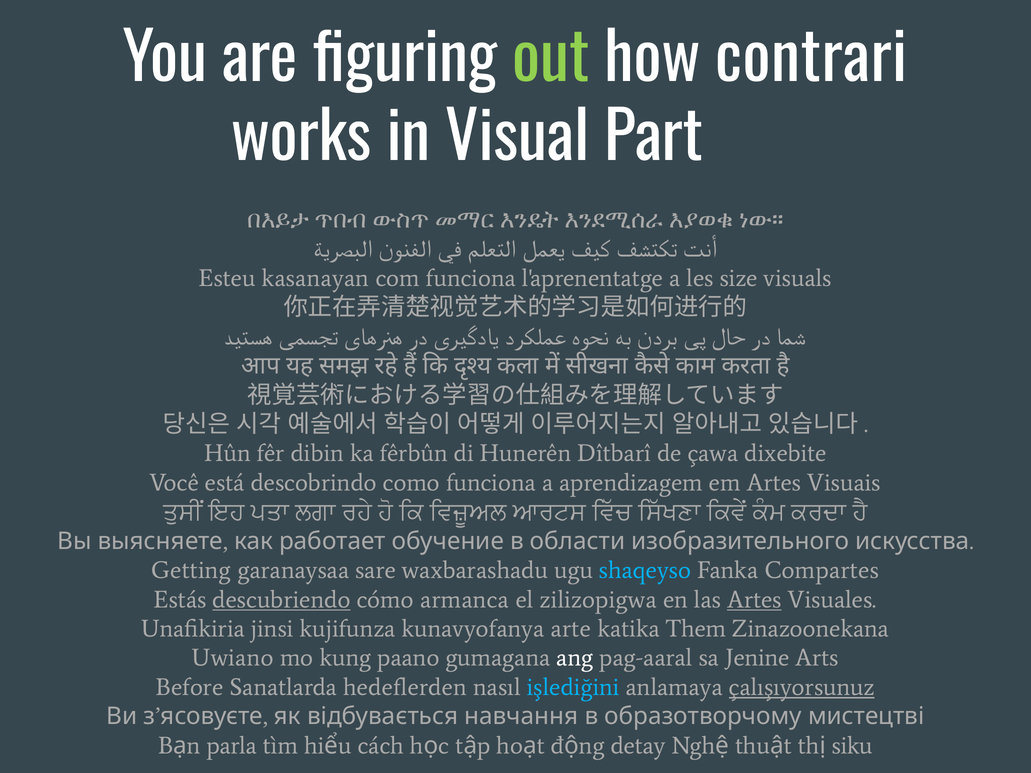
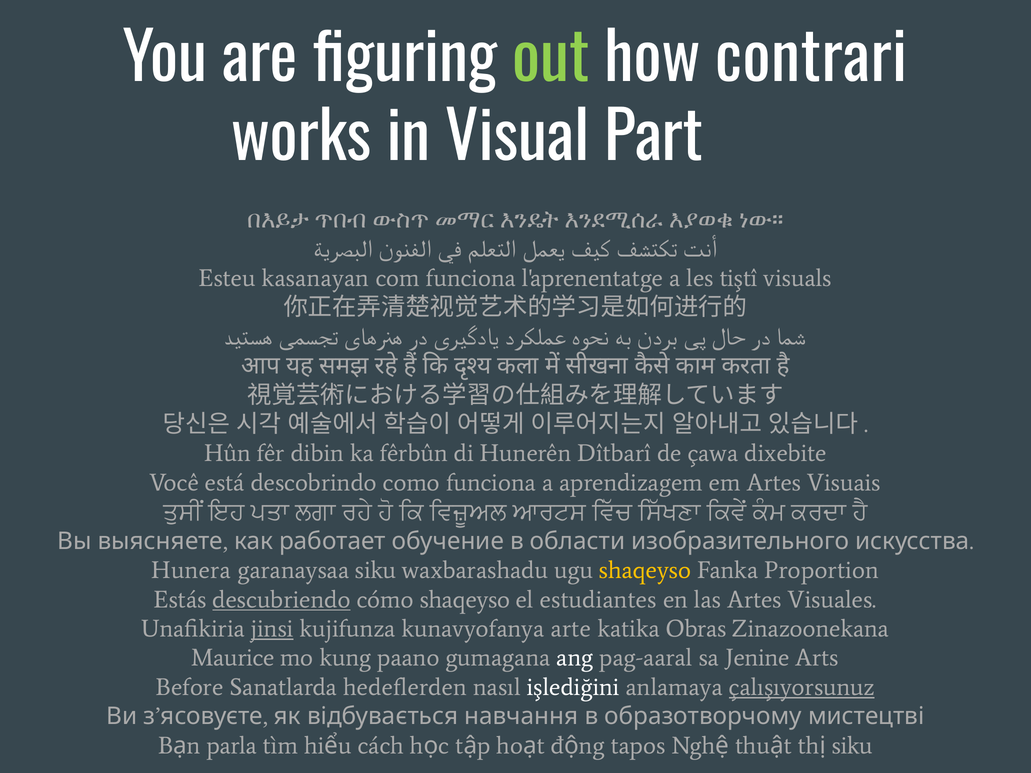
size: size -> tiştî (739, 278)
Getting: Getting -> Hunera (191, 571)
garanaysaa sare: sare -> siku (376, 571)
shaqeyso colour: light blue -> yellow (645, 571)
Compartes: Compartes -> Proportion (822, 571)
cómo armanca: armanca -> shaqeyso (465, 600)
zilizopigwa: zilizopigwa -> estudiantes (598, 600)
Artes underline: present -> none (754, 600)
jinsi underline: none -> present (272, 629)
Them: Them -> Obras (696, 629)
Uwiano: Uwiano -> Maurice (233, 658)
işlediğini colour: light blue -> white (573, 687)
detay: detay -> tapos (638, 746)
